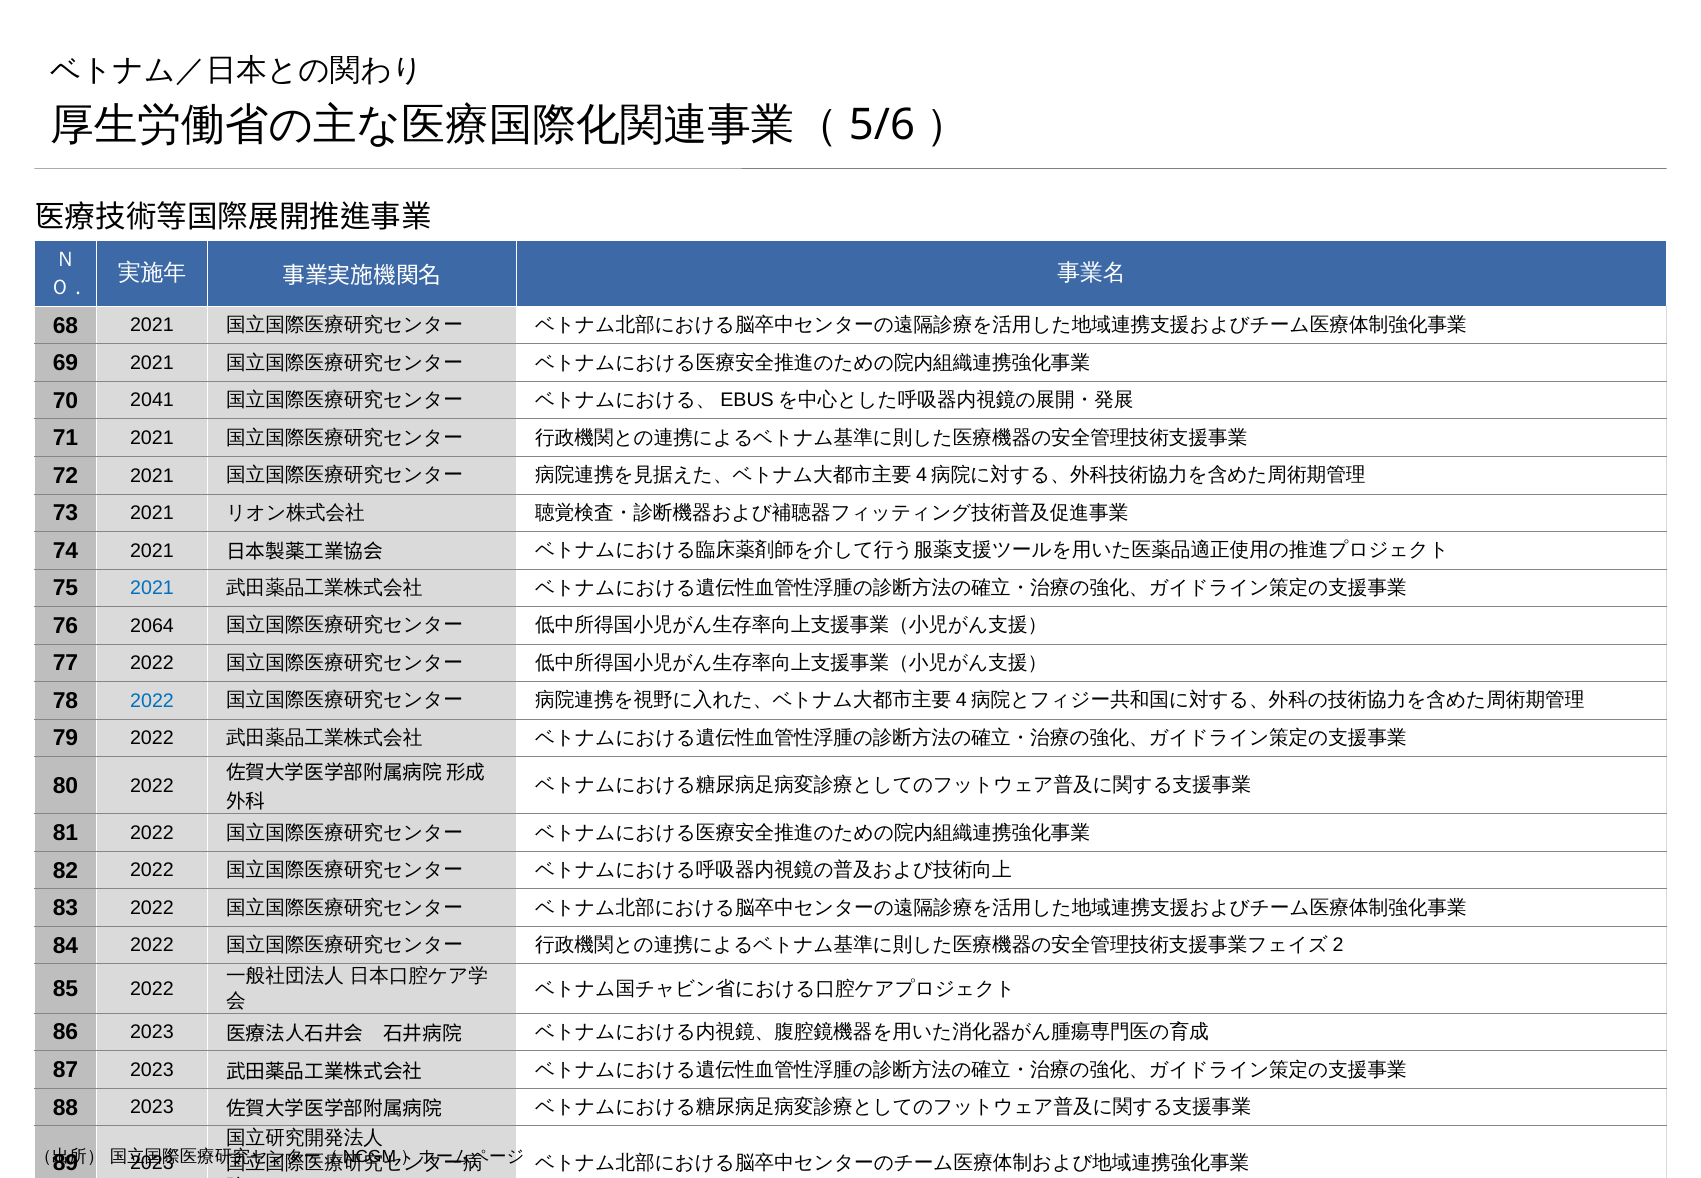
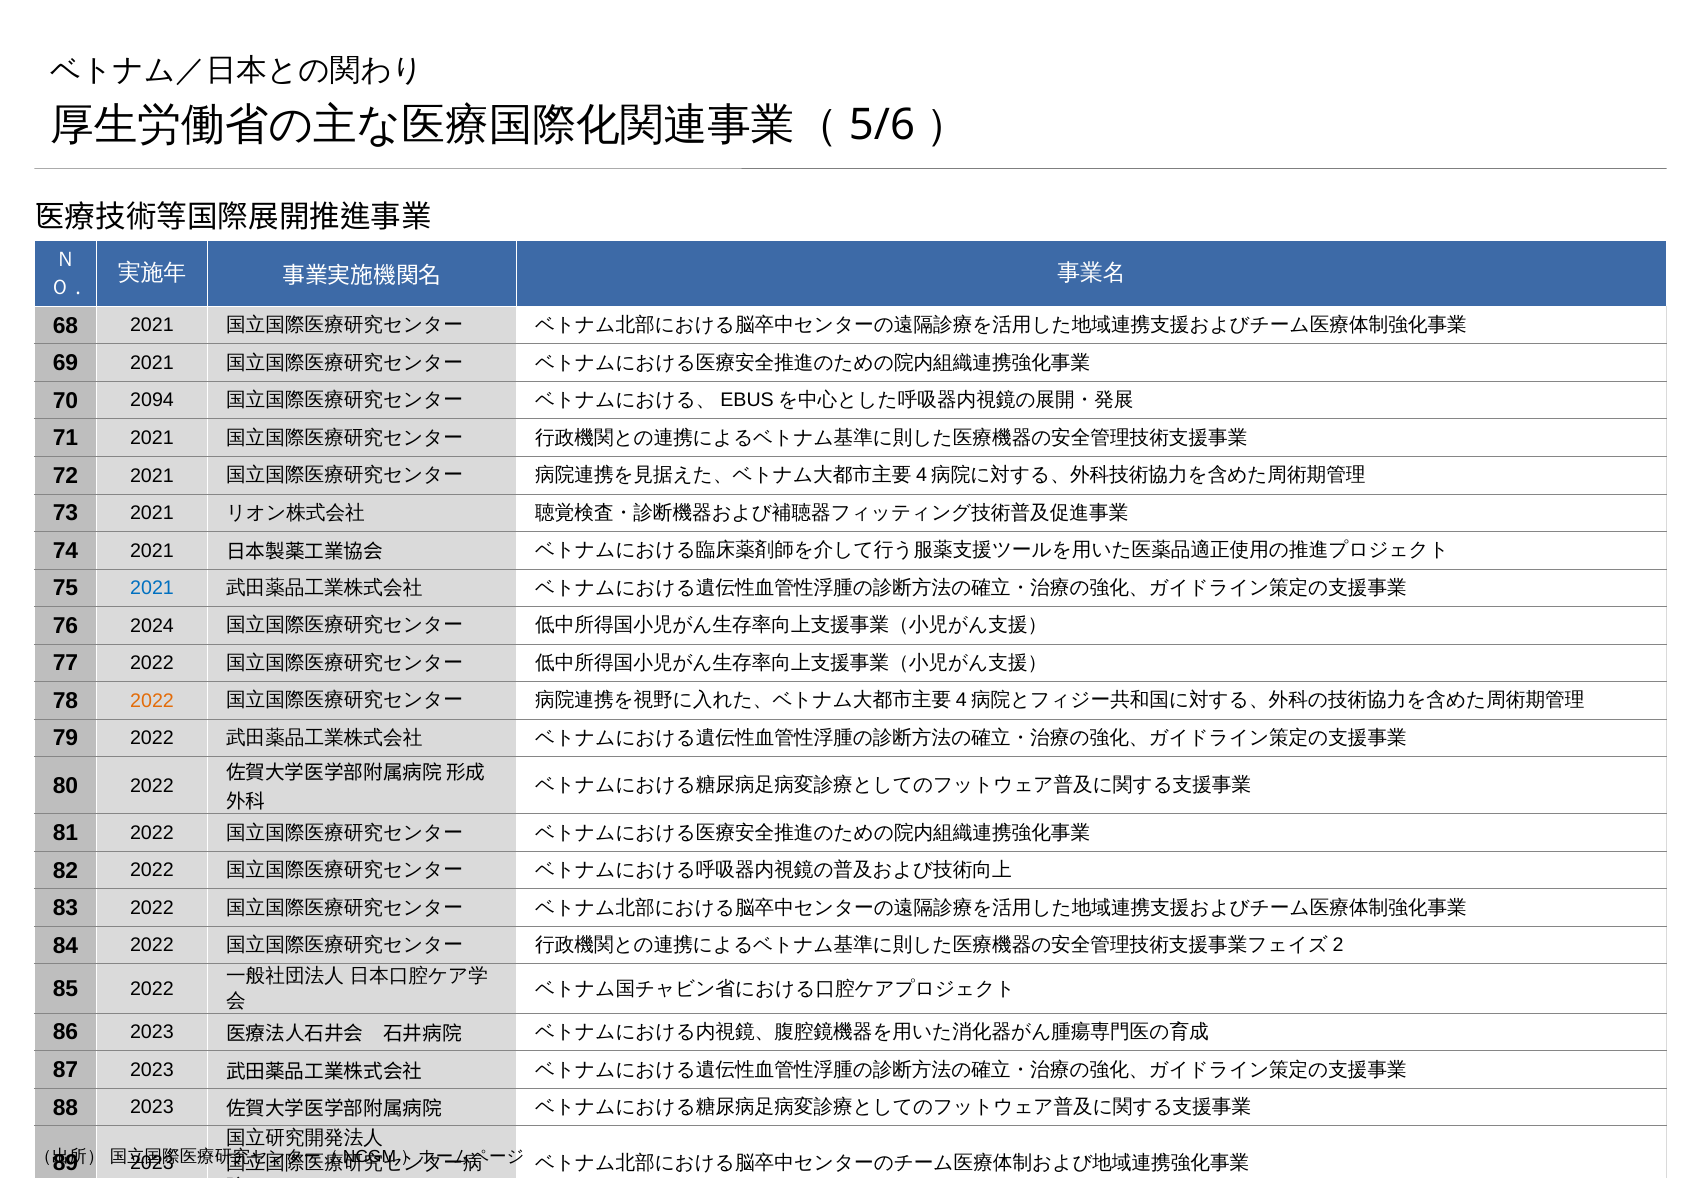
2041: 2041 -> 2094 (152, 400)
2064: 2064 -> 2024 (152, 625)
2022 colour: blue -> orange (152, 701)
